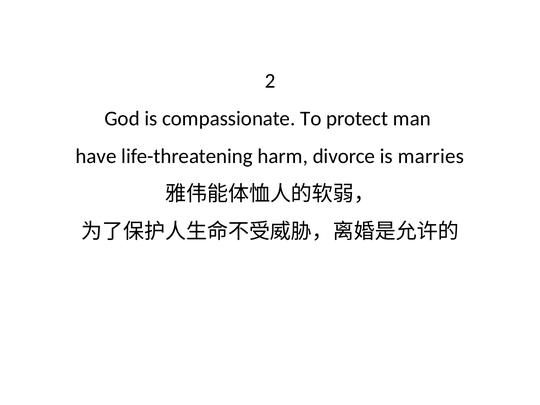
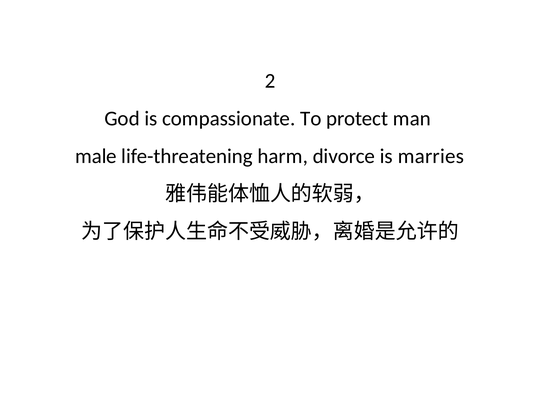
have: have -> male (96, 156)
